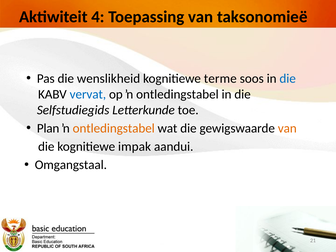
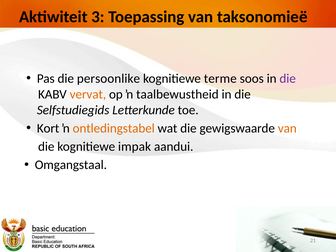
4: 4 -> 3 (98, 17)
wenslikheid: wenslikheid -> persoonlike (108, 79)
die colour: blue -> purple (288, 79)
vervat colour: blue -> orange (88, 94)
op ŉ ontledingstabel: ontledingstabel -> taalbewustheid (177, 94)
Plan: Plan -> Kort (48, 128)
